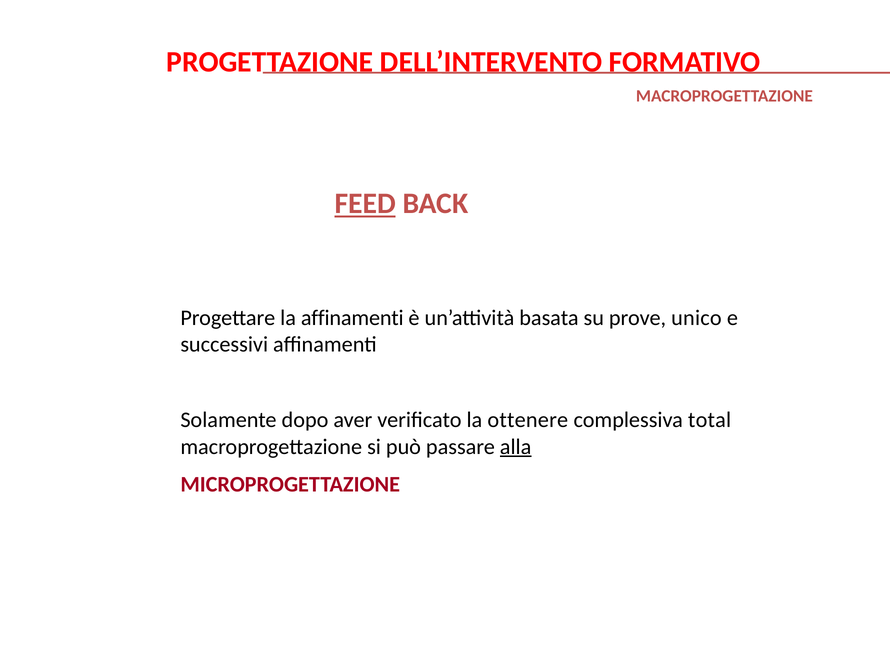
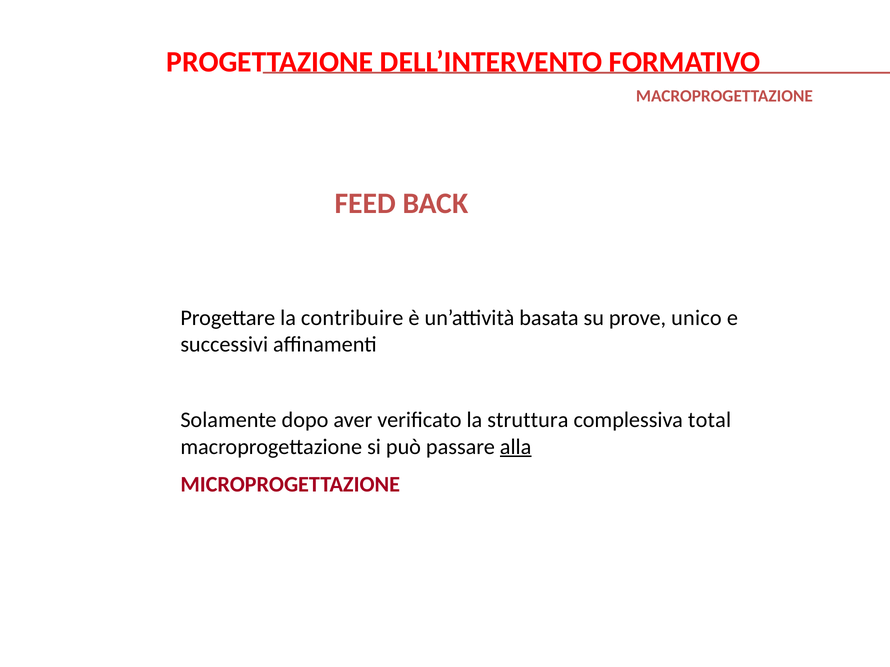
FEED underline: present -> none (365, 204)
la affinamenti: affinamenti -> contribuire (352, 318)
ottenere: ottenere -> struttura (528, 420)
